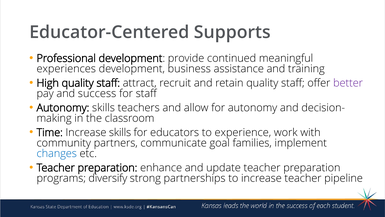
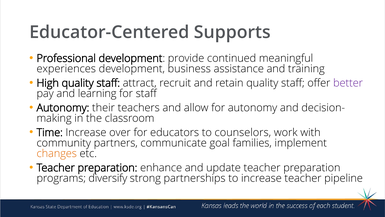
success: success -> learning (97, 93)
Autonomy skills: skills -> their (103, 108)
Increase skills: skills -> over (120, 132)
experience: experience -> counselors (243, 132)
changes colour: blue -> orange (57, 153)
